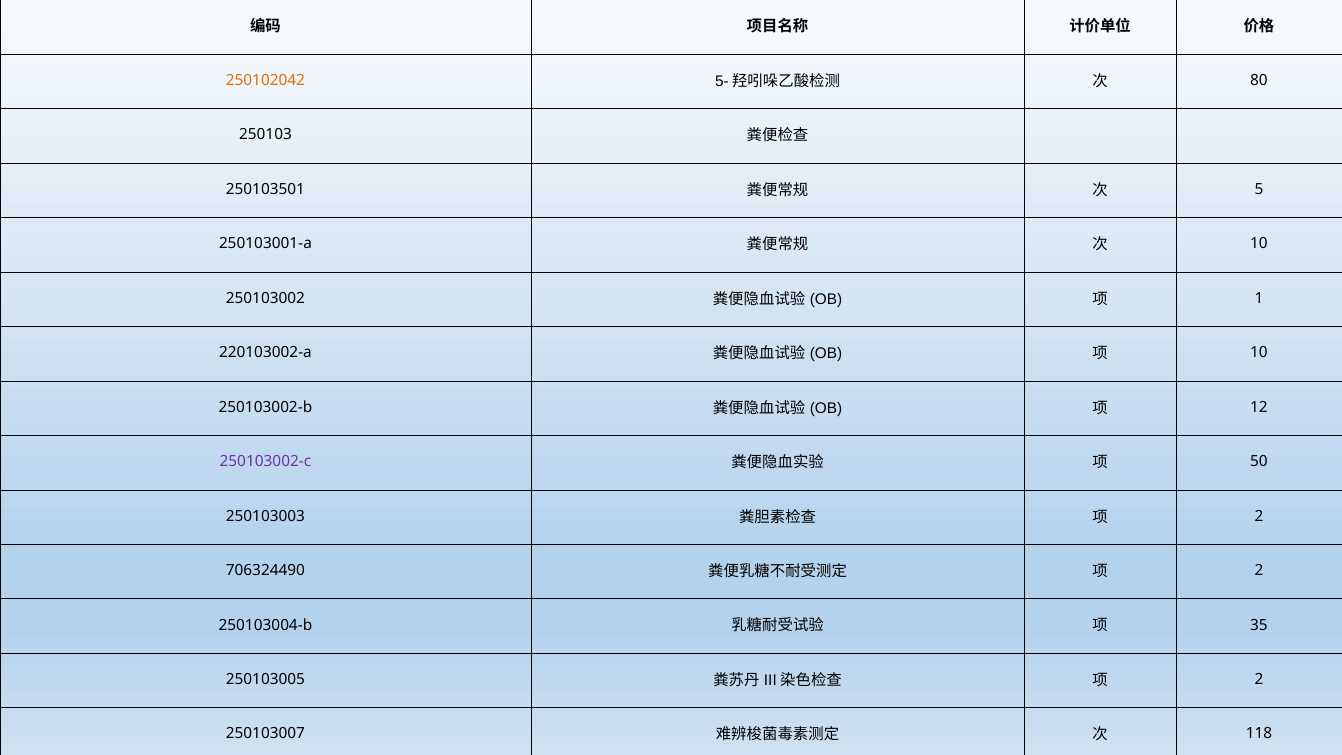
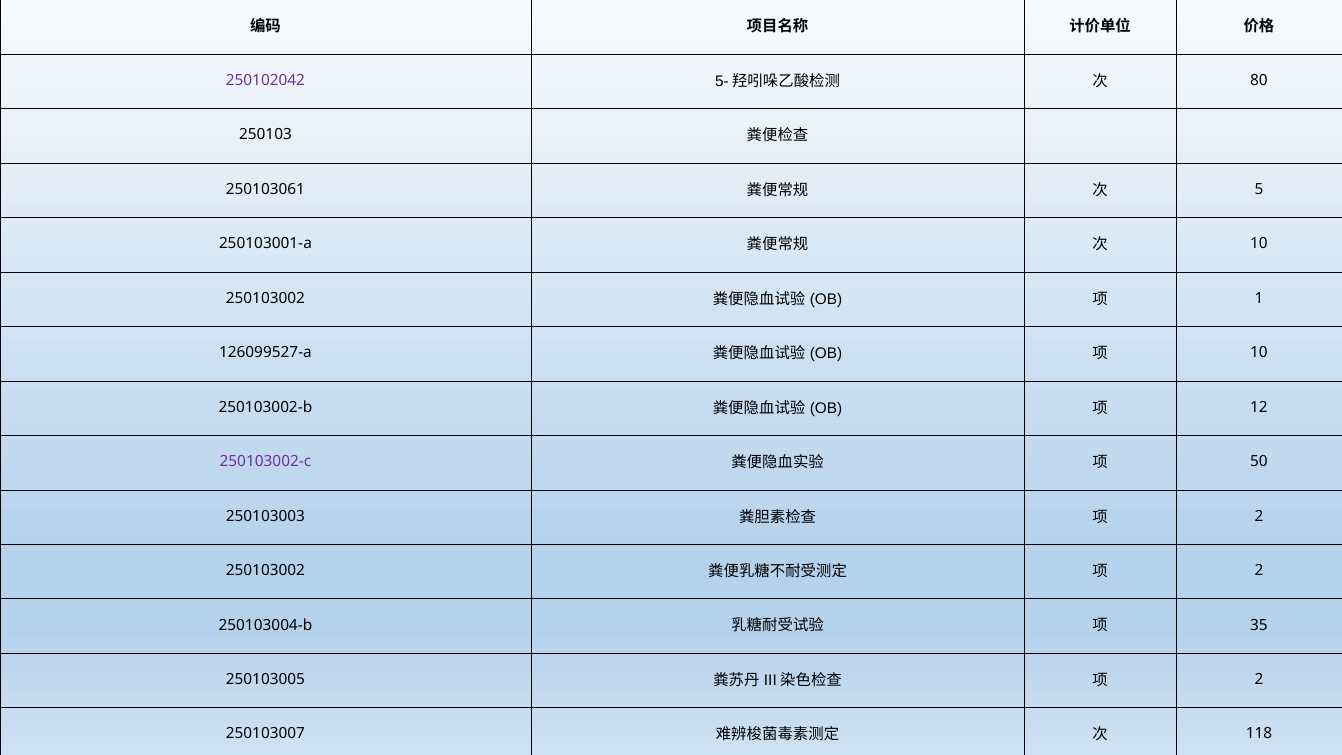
250102042 colour: orange -> purple (265, 80)
250103501: 250103501 -> 250103061 (265, 189)
220103002-a: 220103002-a -> 126099527-a (265, 353)
706324490: 706324490 -> 250103002 (265, 570)
